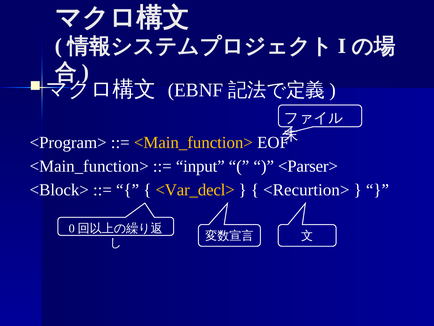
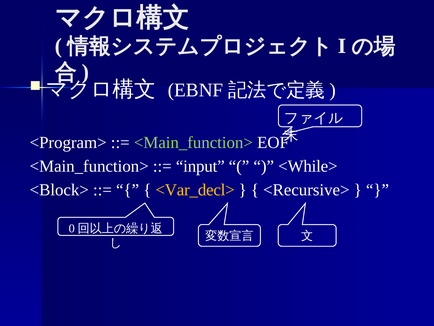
<Main_function> colour: yellow -> light green (193, 142)
<Parser>: <Parser> -> <While> (308, 166)
<Recurtion>: <Recurtion> -> <Recursive> (306, 190)
